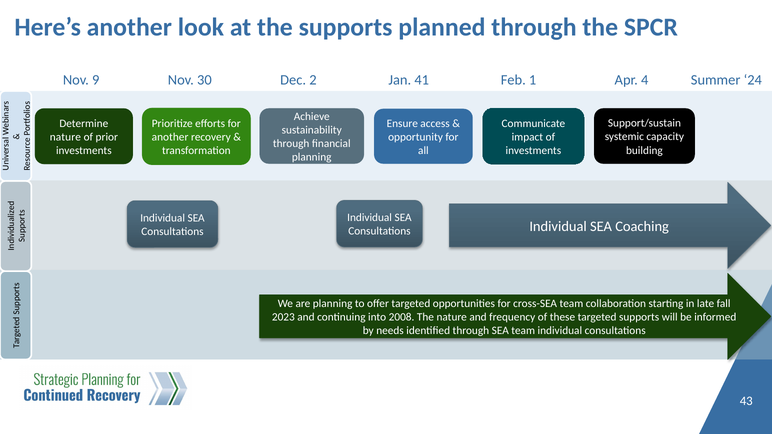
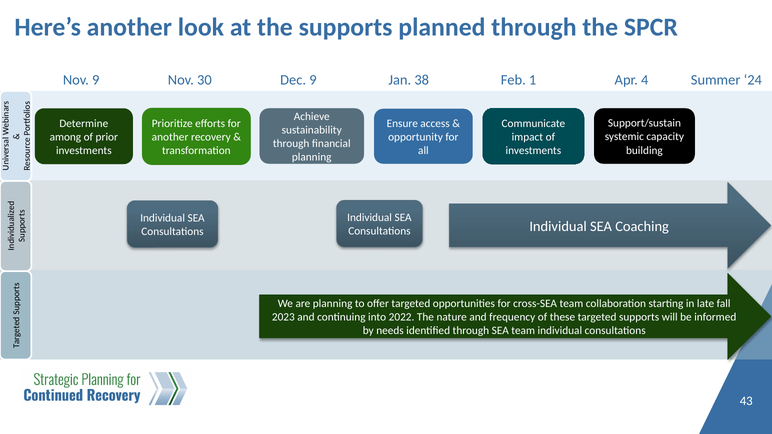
Dec 2: 2 -> 9 (313, 80)
41: 41 -> 38 (422, 80)
nature: nature -> among (65, 137)
2008: 2008 -> 2022 (402, 317)
